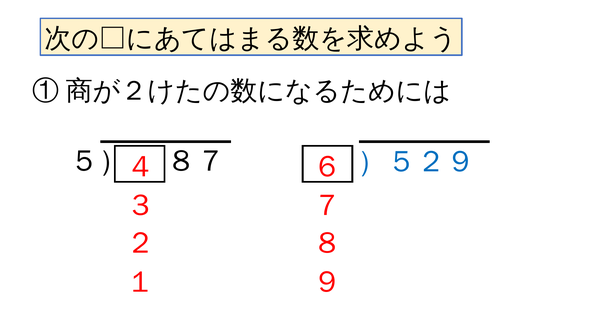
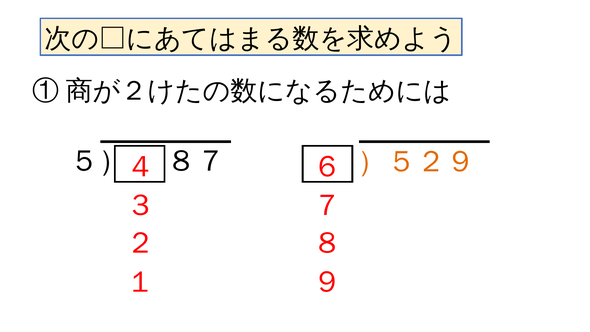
）５２９ colour: blue -> orange (416, 162)
